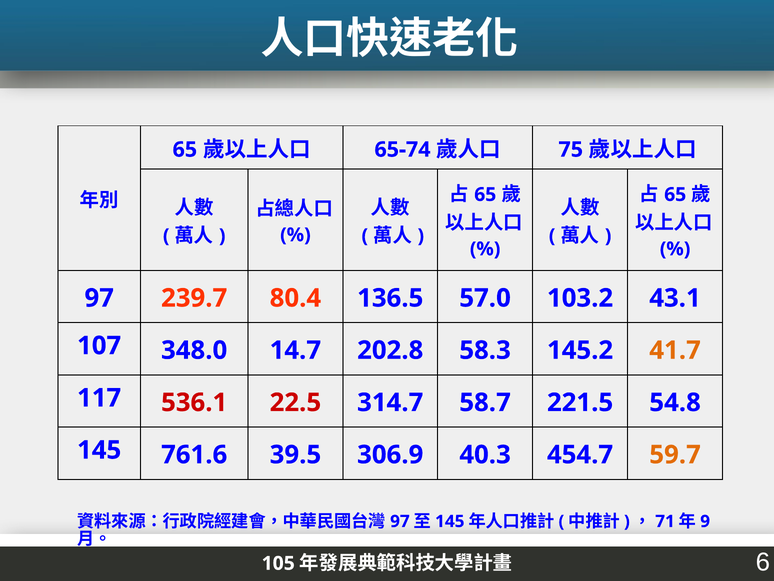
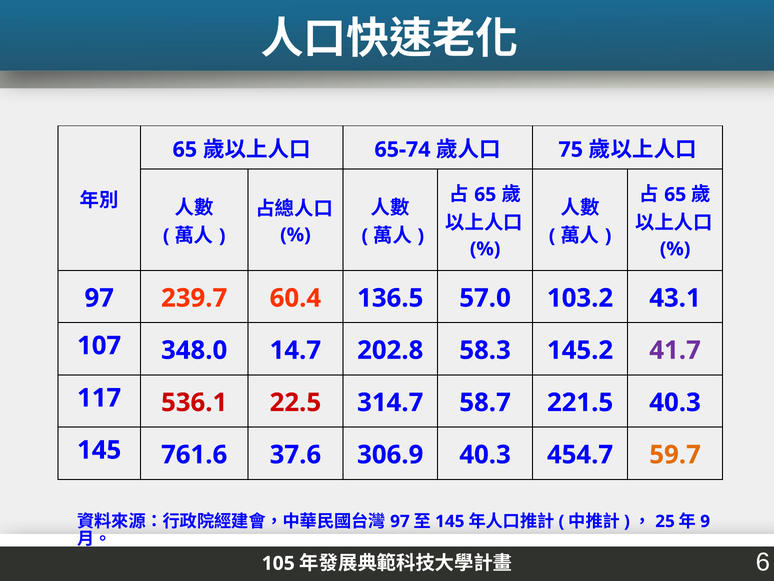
80.4: 80.4 -> 60.4 (295, 298)
41.7 colour: orange -> purple (675, 350)
221.5 54.8: 54.8 -> 40.3 (675, 402)
39.5: 39.5 -> 37.6 (295, 454)
71: 71 -> 25 (665, 521)
